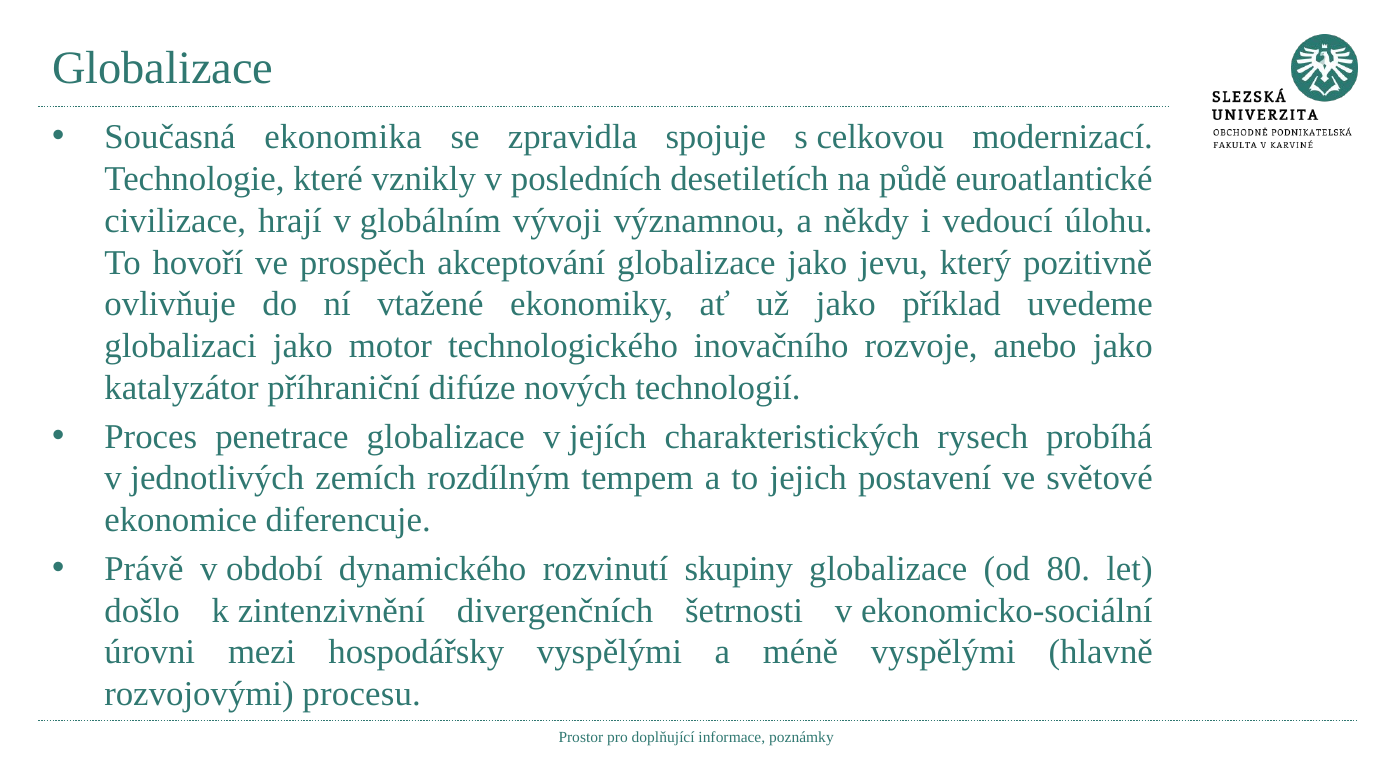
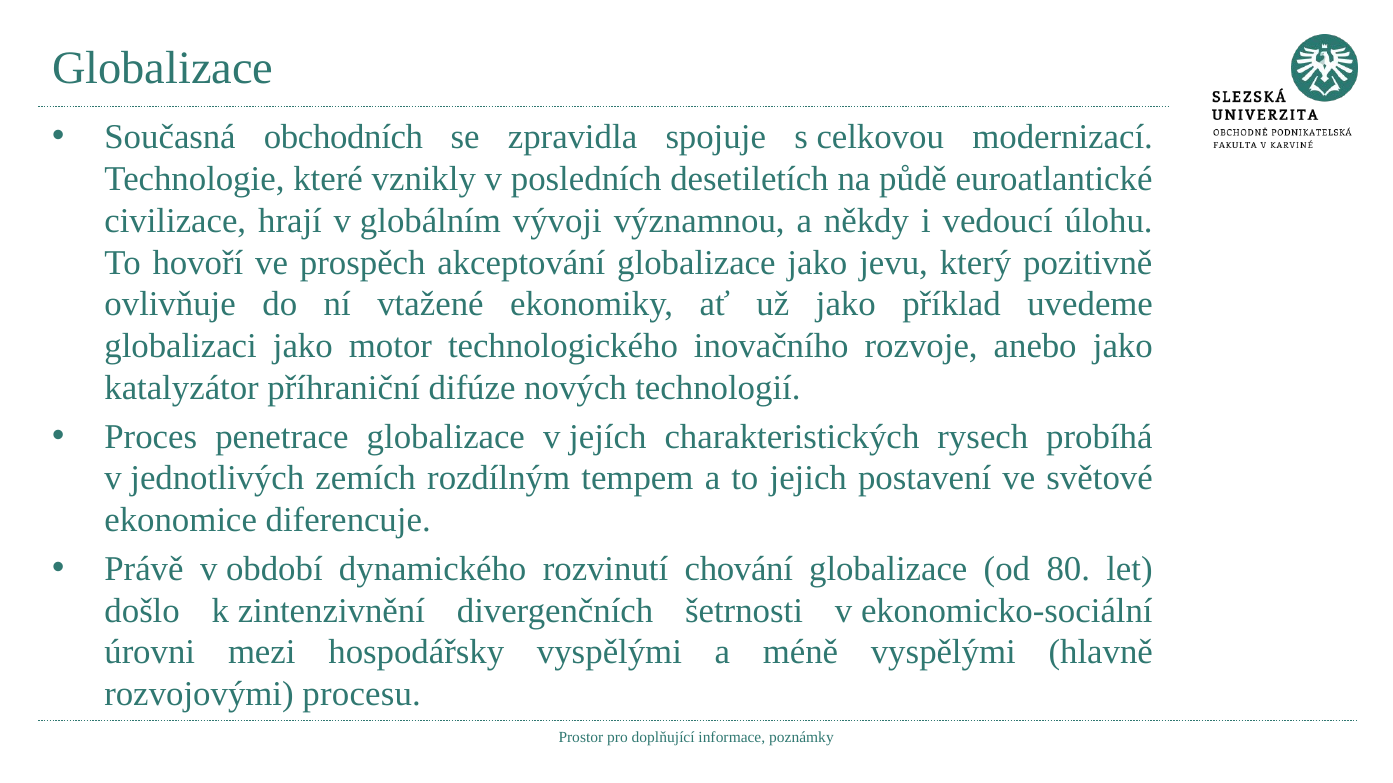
ekonomika: ekonomika -> obchodních (343, 137)
skupiny: skupiny -> chování (739, 569)
